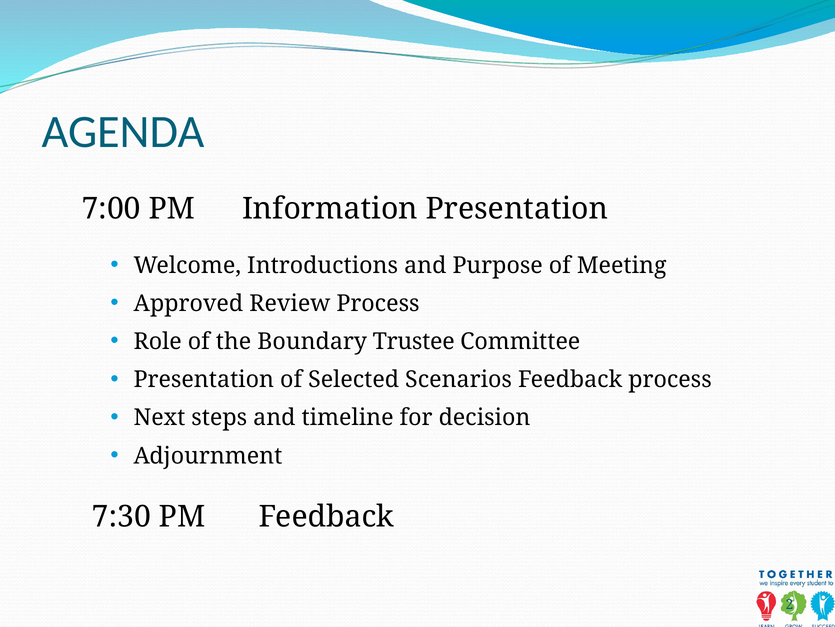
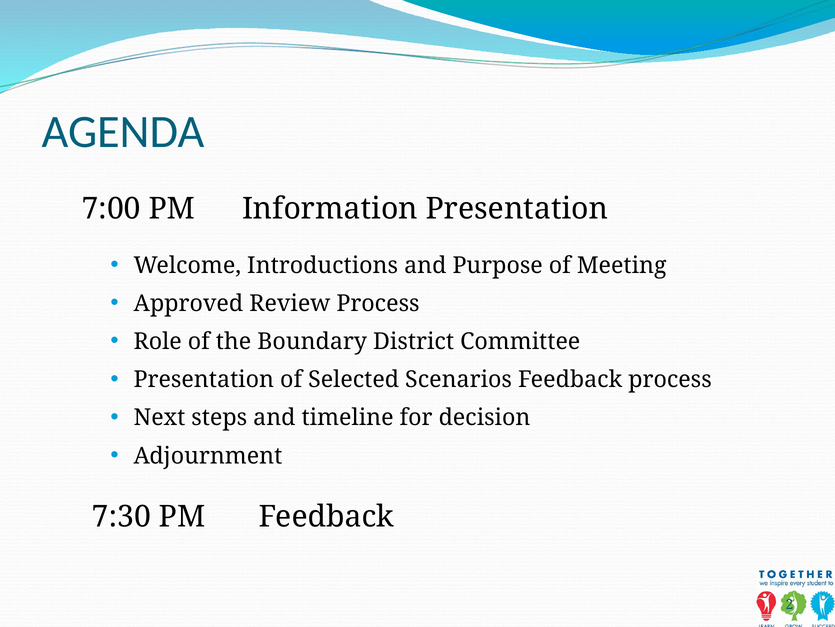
Trustee: Trustee -> District (414, 341)
